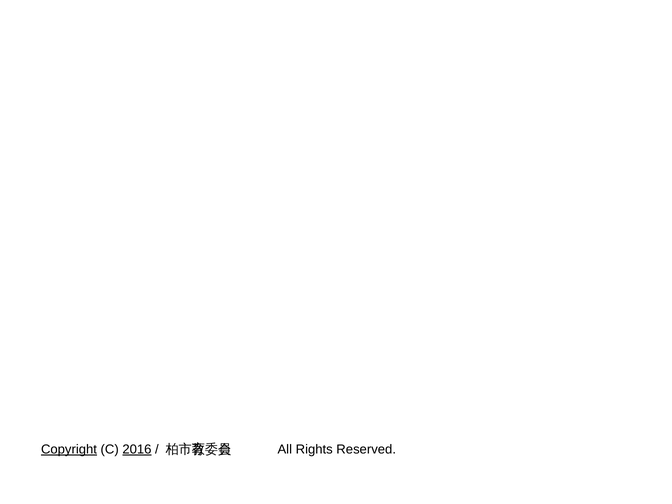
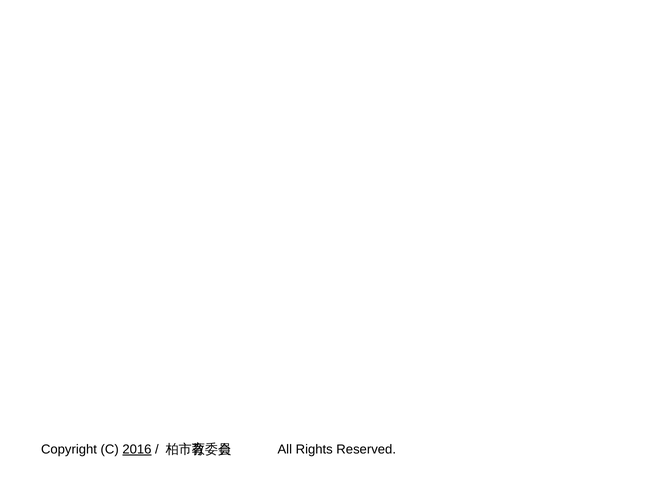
Copyright underline: present -> none (69, 449)
